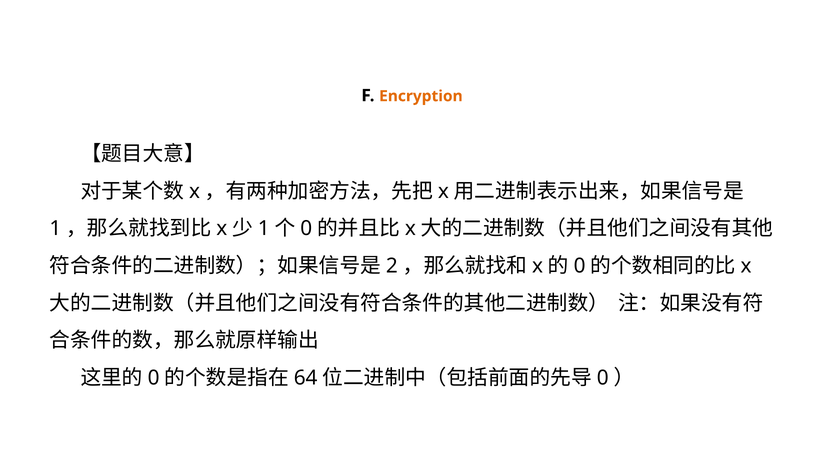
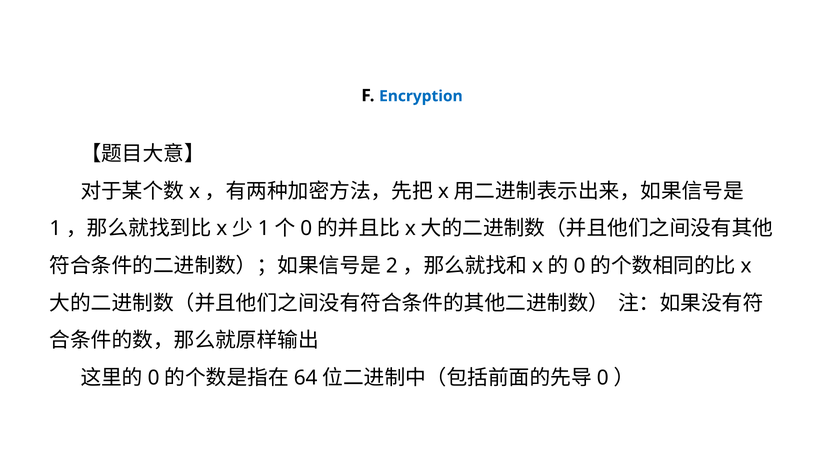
Encryption colour: orange -> blue (421, 96)
